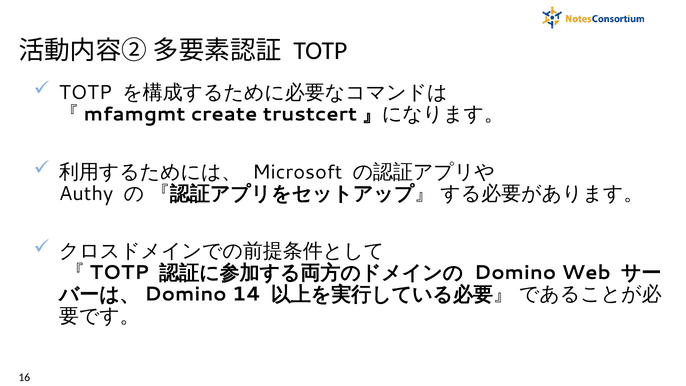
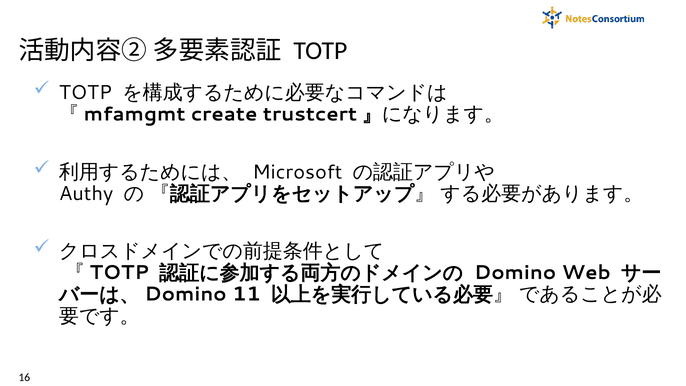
14: 14 -> 11 (246, 294)
